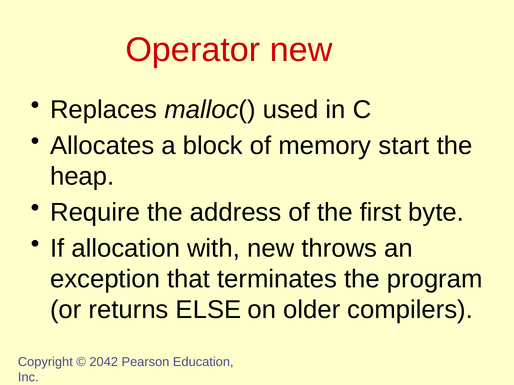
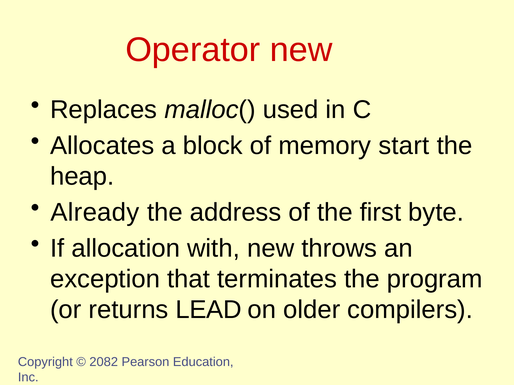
Require: Require -> Already (95, 213)
ELSE: ELSE -> LEAD (209, 310)
2042: 2042 -> 2082 (104, 362)
